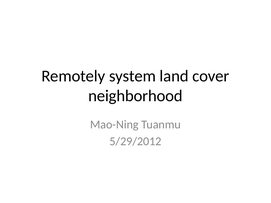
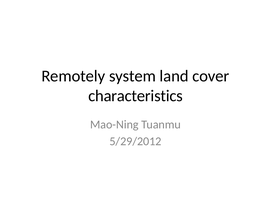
neighborhood: neighborhood -> characteristics (136, 96)
